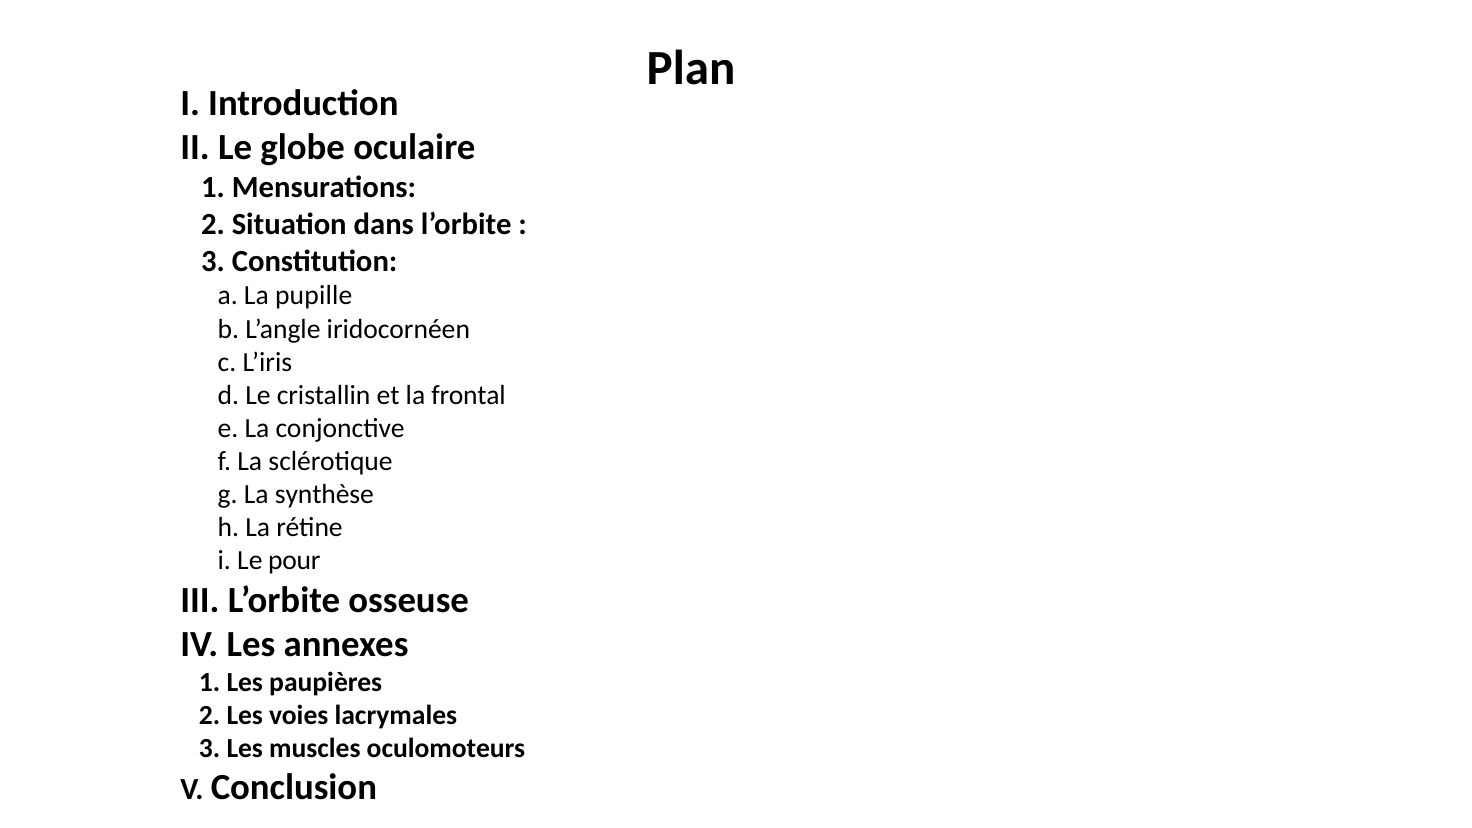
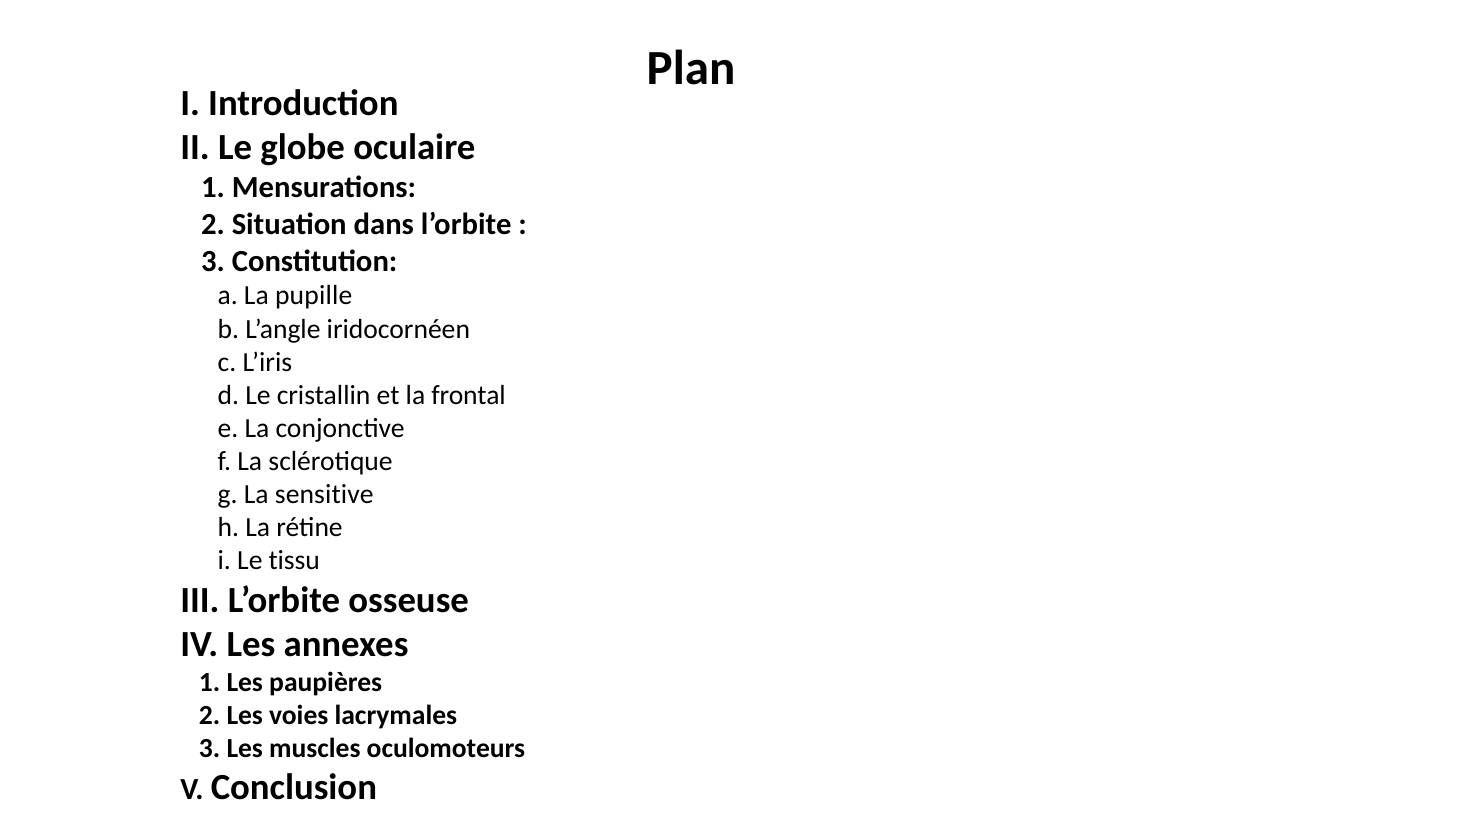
synthèse: synthèse -> sensitive (324, 495)
pour: pour -> tissu (294, 561)
